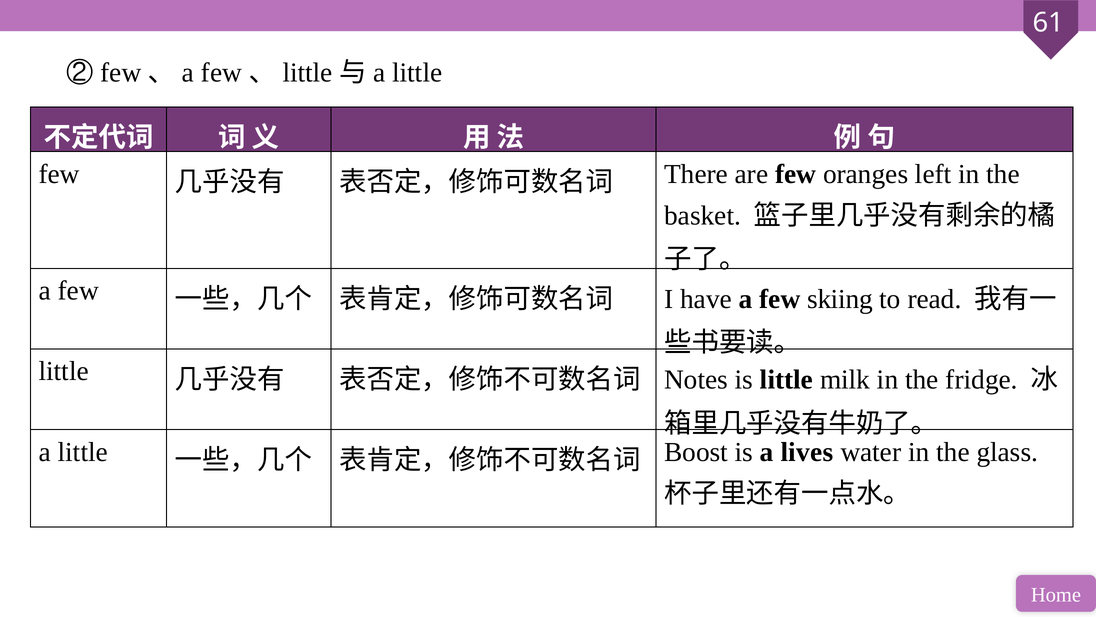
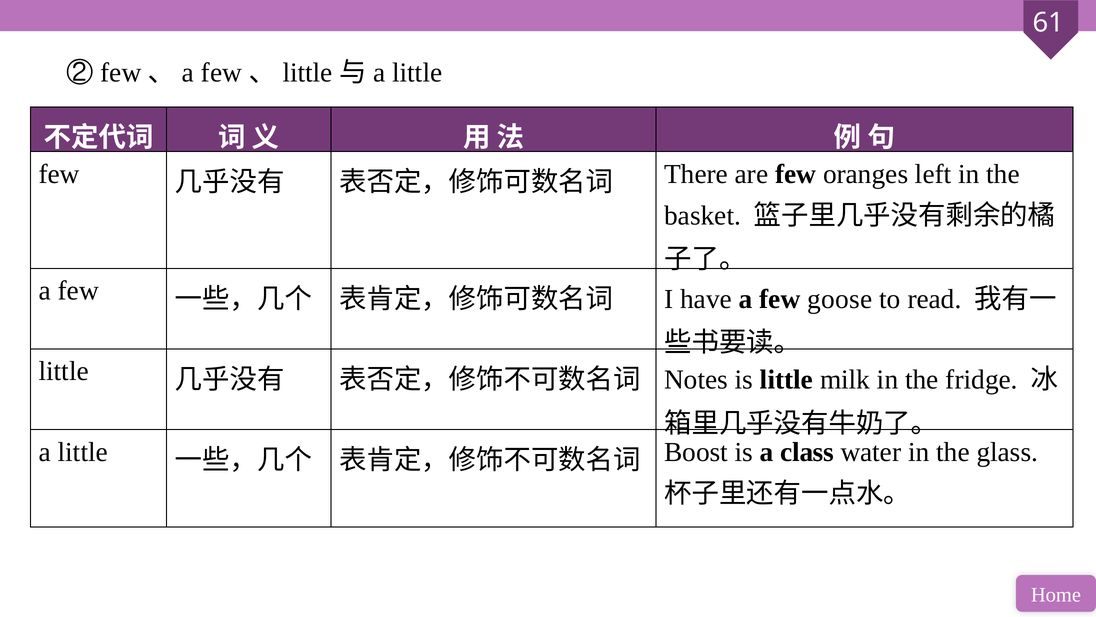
skiing: skiing -> goose (840, 299)
lives: lives -> class (807, 452)
